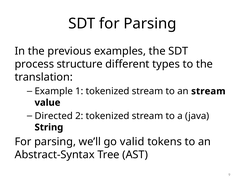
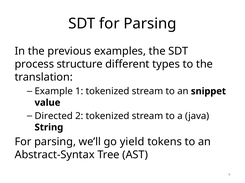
an stream: stream -> snippet (208, 92)
valid: valid -> yield (132, 142)
